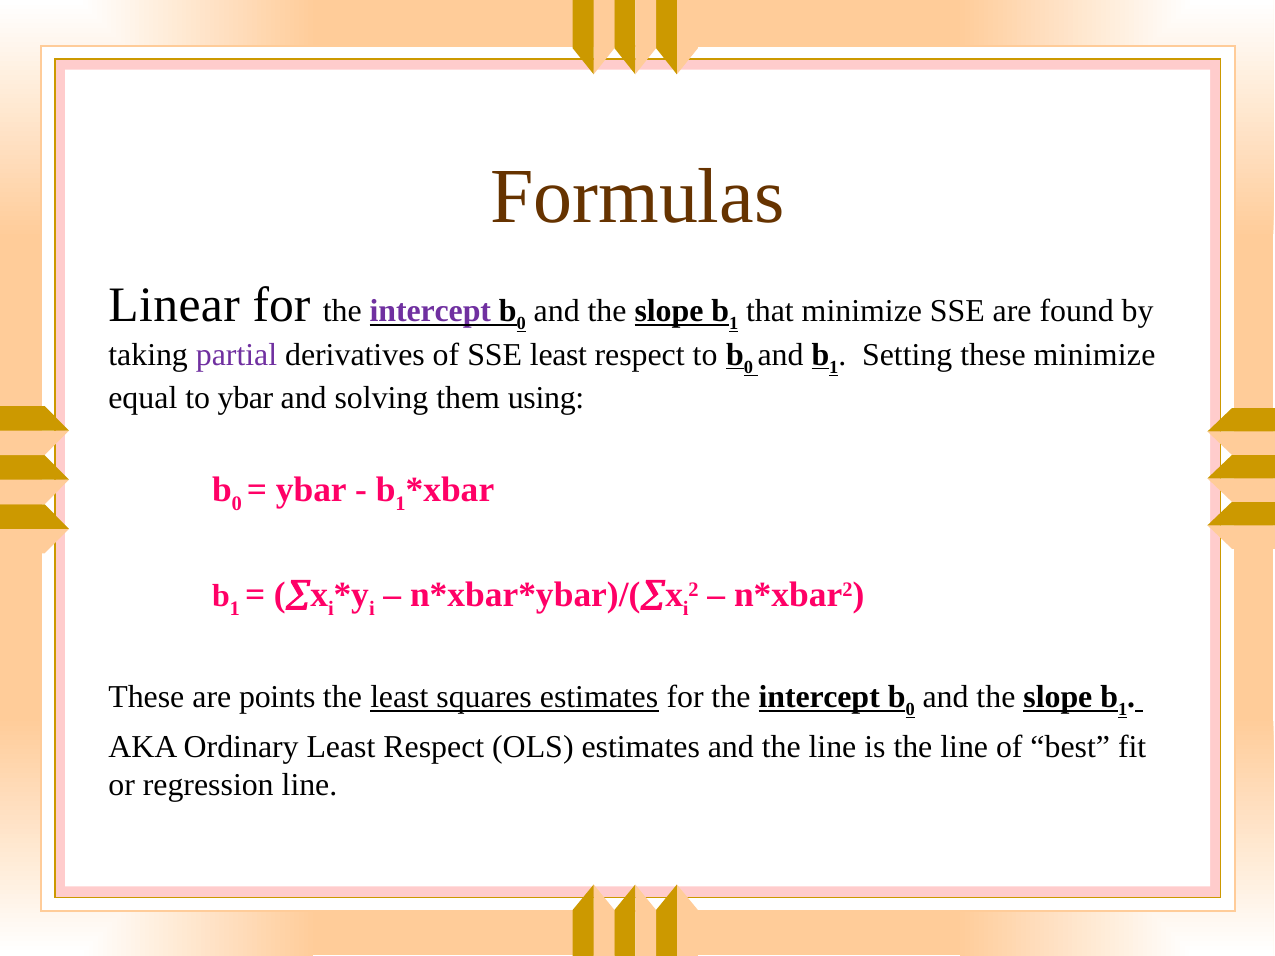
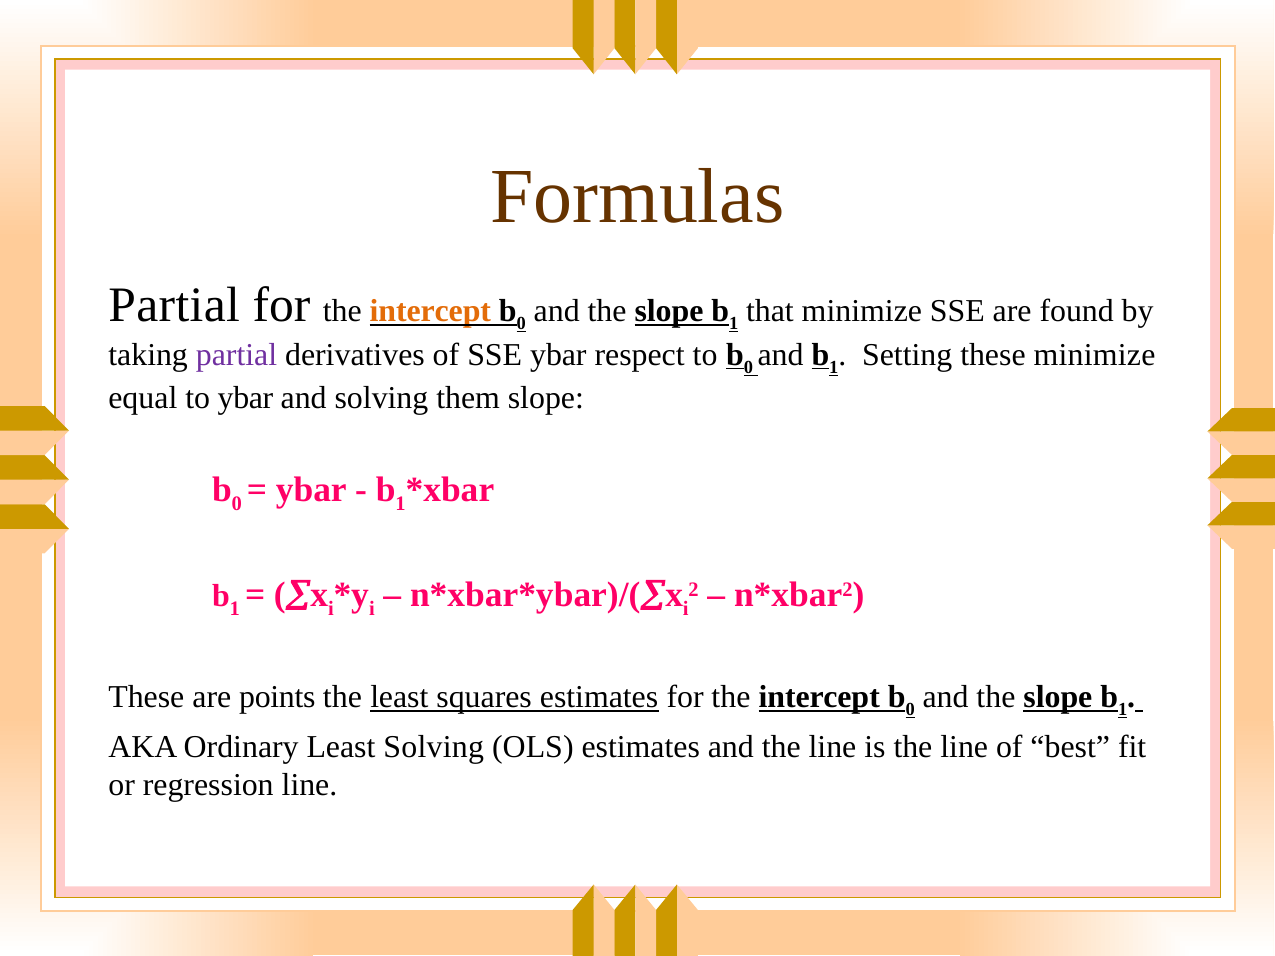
Linear: Linear -> Partial (174, 305)
intercept colour: purple -> orange (430, 311)
SSE least: least -> ybar (558, 355)
them using: using -> slope (546, 398)
Ordinary Least Respect: Respect -> Solving (434, 747)
